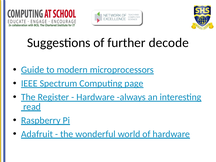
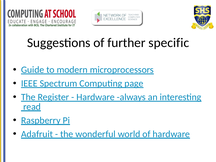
decode: decode -> specific (169, 43)
